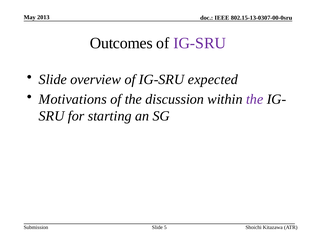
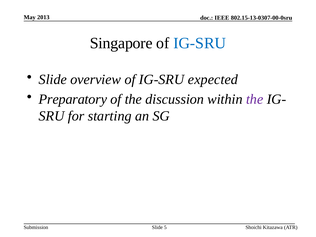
Outcomes: Outcomes -> Singapore (121, 43)
IG-SRU colour: purple -> blue (200, 43)
Motivations: Motivations -> Preparatory (73, 99)
